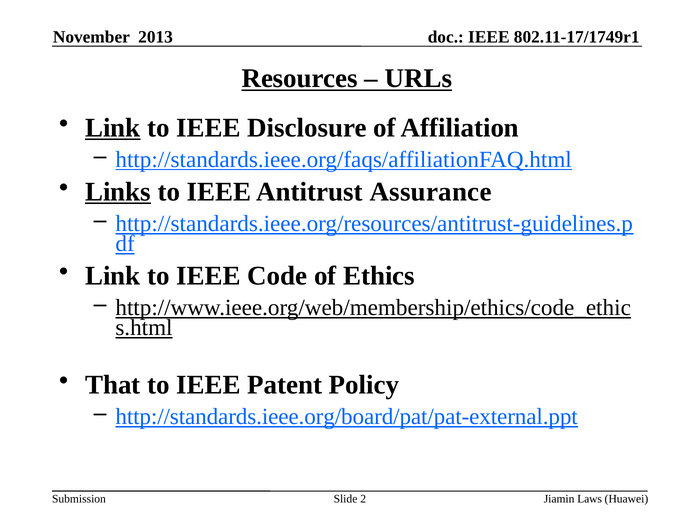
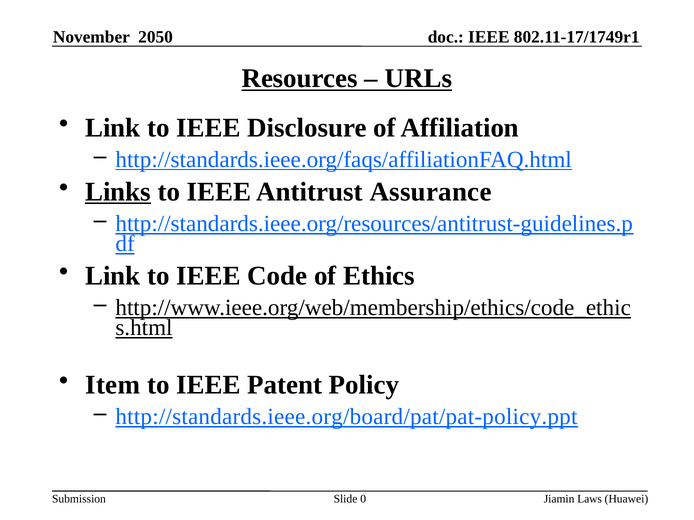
2013: 2013 -> 2050 (156, 37)
Link underline: present -> none (113, 128)
That: That -> Item (113, 385)
http://standards.ieee.org/board/pat/pat-external.ppt: http://standards.ieee.org/board/pat/pat-external.ppt -> http://standards.ieee.org/board/pat/pat-policy.ppt (346, 417)
2: 2 -> 0 (363, 499)
